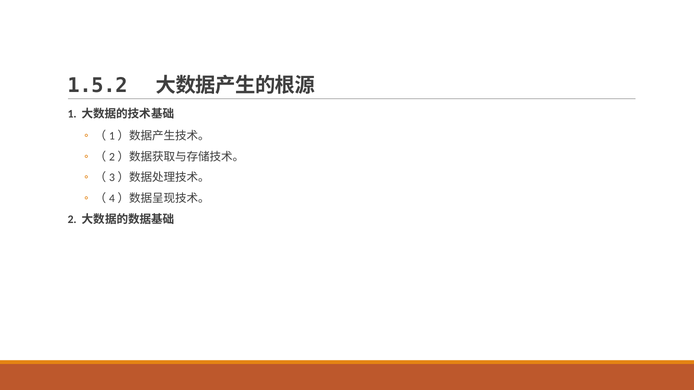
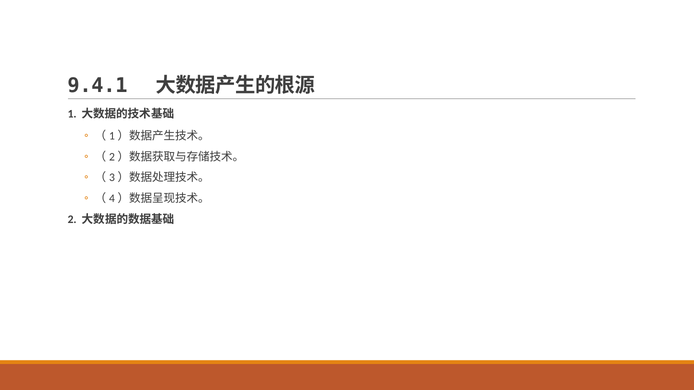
1.5.2: 1.5.2 -> 9.4.1 (97, 85)
